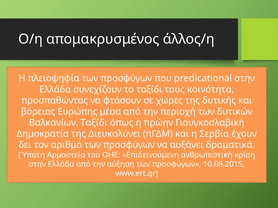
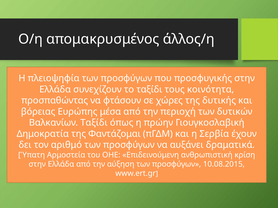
predicational: predicational -> προσφυγικής (203, 78)
Διευκολύνει: Διευκολύνει -> Φαντάζομαι (114, 134)
